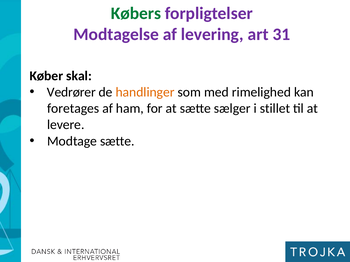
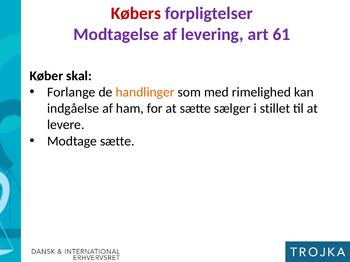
Købers colour: green -> red (136, 13)
31: 31 -> 61 (281, 34)
Vedrører: Vedrører -> Forlange (71, 92)
foretages: foretages -> indgåelse (73, 109)
